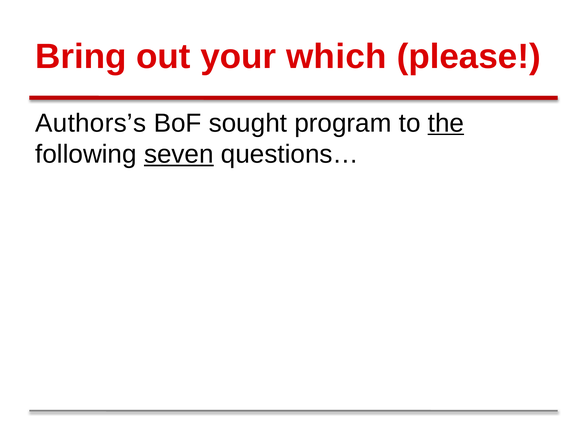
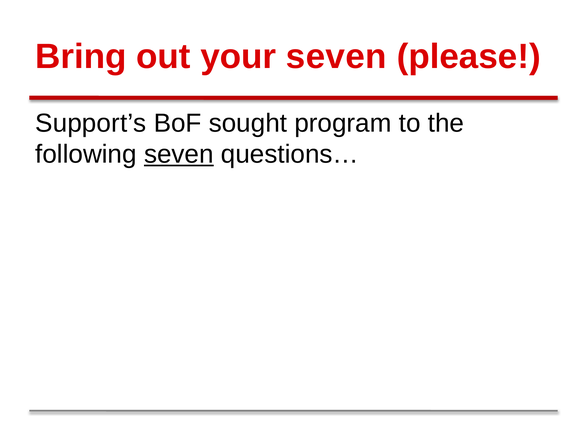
your which: which -> seven (336, 57)
Authors’s: Authors’s -> Support’s (91, 123)
the underline: present -> none (446, 123)
